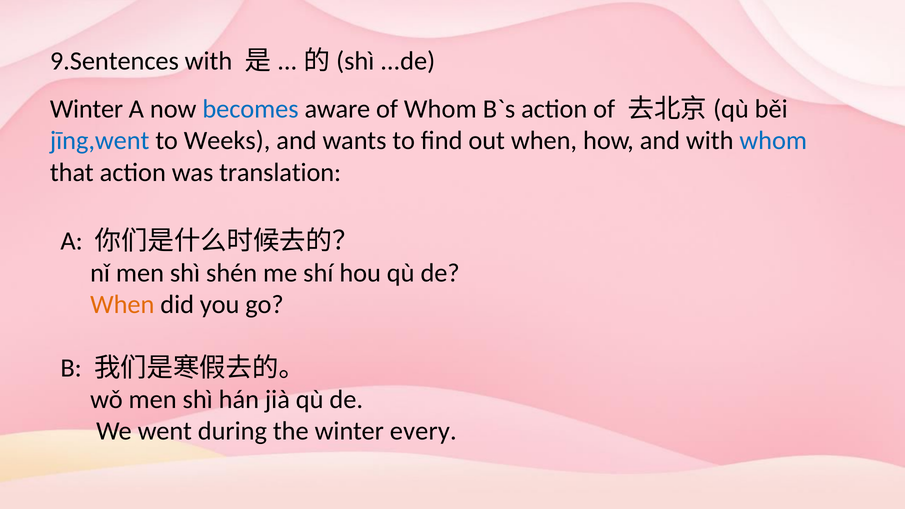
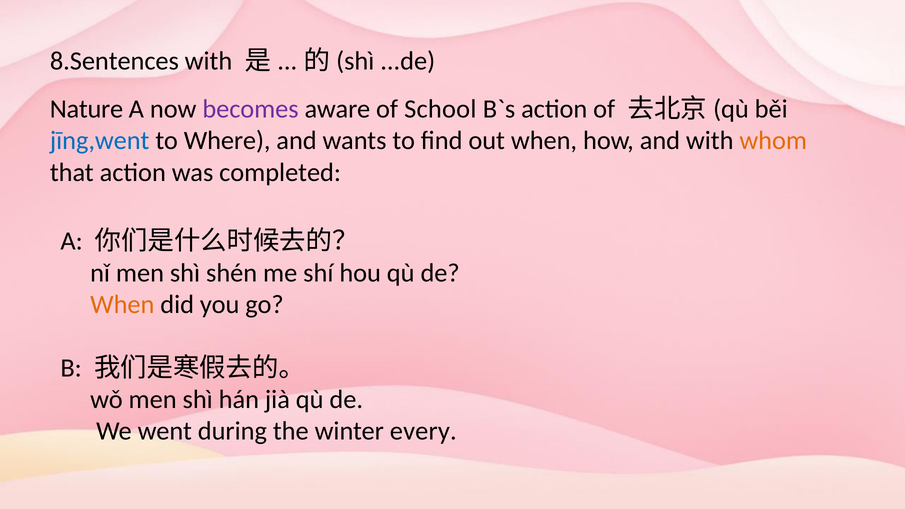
9.Sentences: 9.Sentences -> 8.Sentences (114, 61)
Winter: Winter -> Nature (86, 109)
becomes colour: blue -> purple (251, 109)
of Whom: Whom -> School (440, 109)
Weeks: Weeks -> Where (227, 141)
whom colour: blue -> orange (773, 141)
translation: translation -> completed (280, 172)
